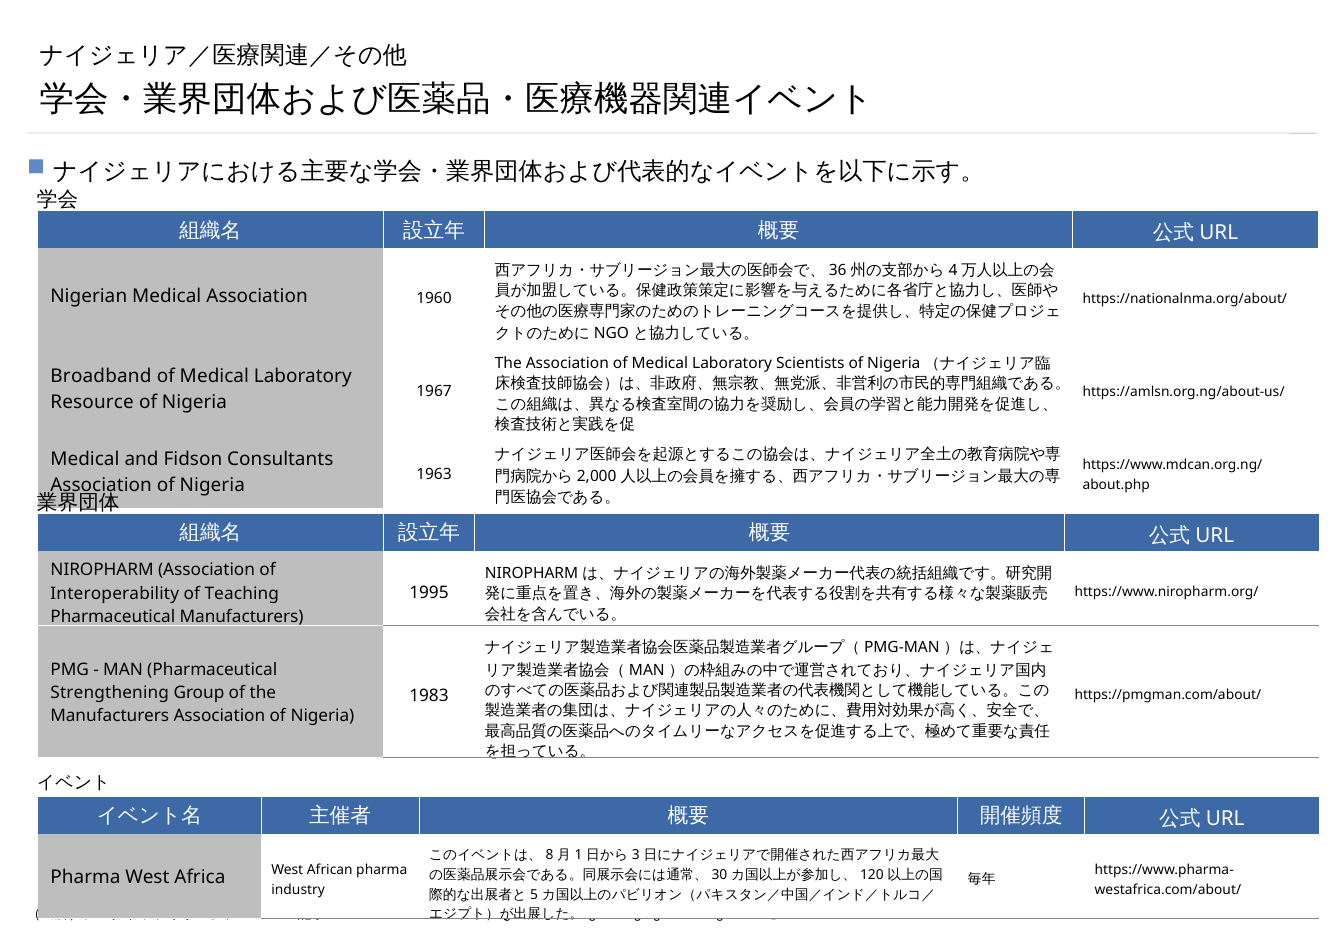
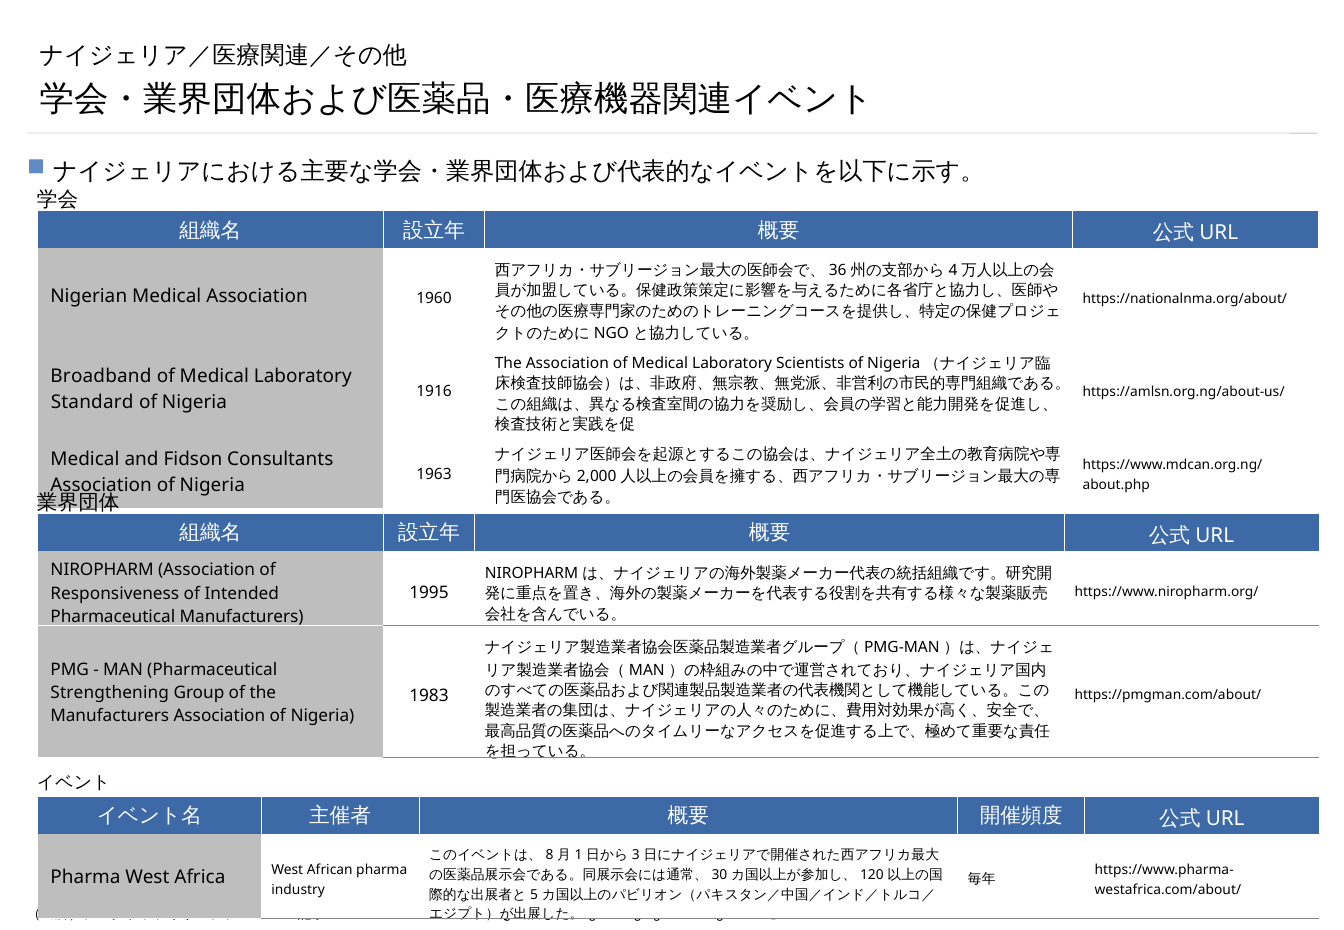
1967: 1967 -> 1916 (434, 392)
Resource: Resource -> Standard (92, 402)
Interoperability: Interoperability -> Responsiveness (115, 594)
Teaching: Teaching -> Intended (242, 594)
